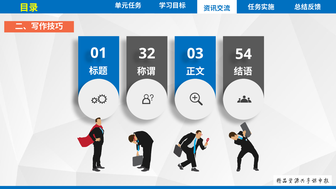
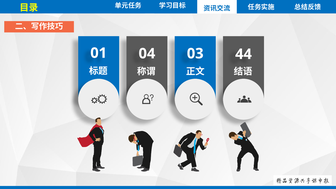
32: 32 -> 04 (147, 54)
54: 54 -> 44 (243, 54)
